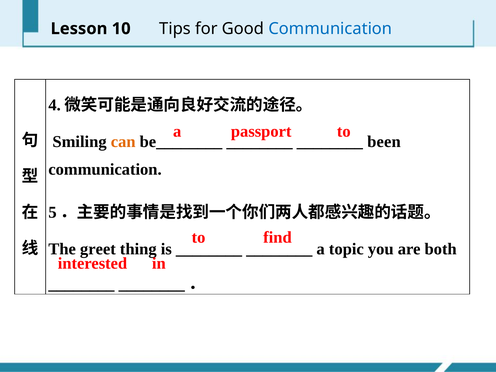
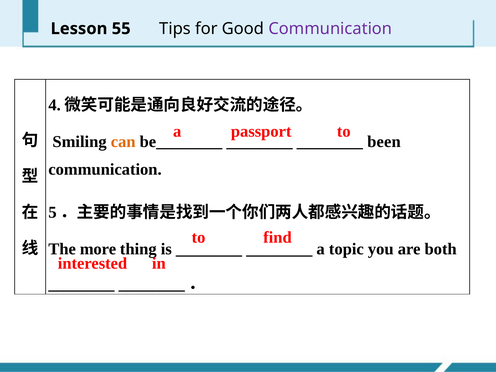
10: 10 -> 55 (121, 29)
Communication colour: blue -> purple (330, 29)
greet: greet -> more (98, 249)
